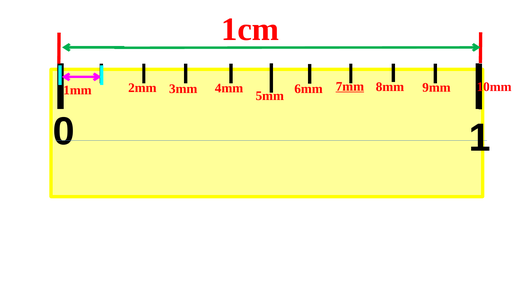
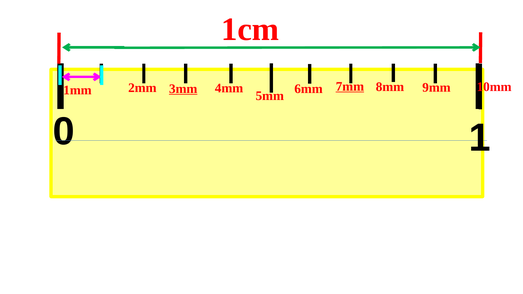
3mm underline: none -> present (183, 89)
